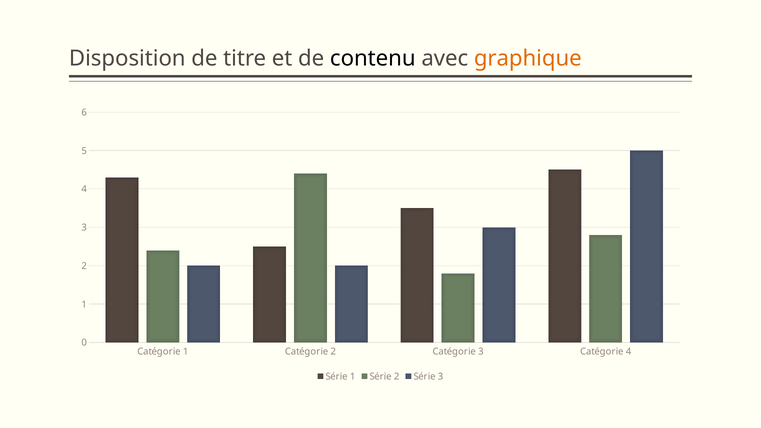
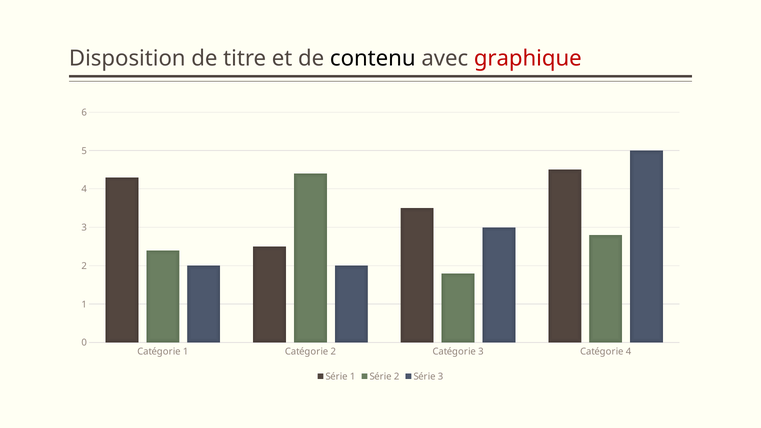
graphique colour: orange -> red (528, 58)
